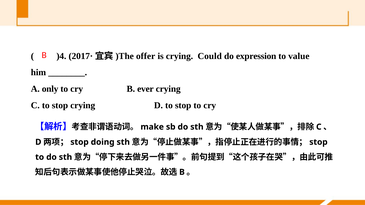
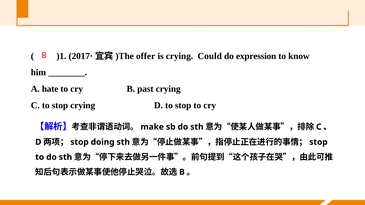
)4: )4 -> )1 (61, 56)
value: value -> know (299, 56)
only: only -> hate (50, 89)
ever: ever -> past (145, 89)
